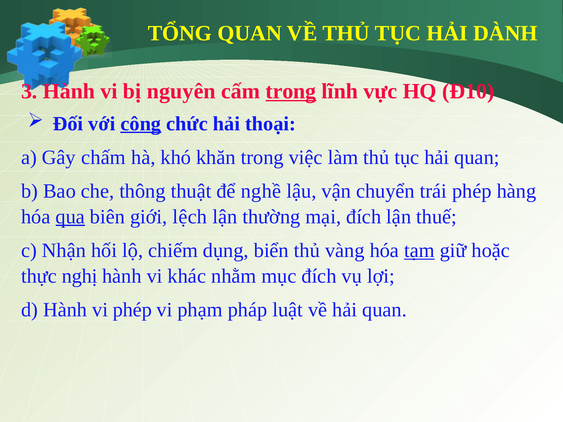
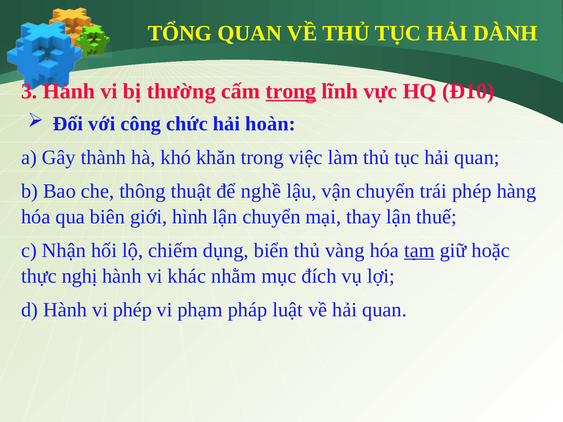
nguyên: nguyên -> thường (181, 91)
công underline: present -> none (141, 124)
thoại: thoại -> hoàn (270, 124)
chấm: chấm -> thành (104, 157)
qua underline: present -> none (70, 217)
lệch: lệch -> hình (190, 217)
lận thường: thường -> chuyển (272, 217)
mại đích: đích -> thay (364, 217)
